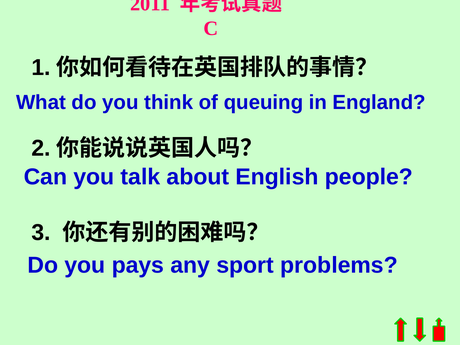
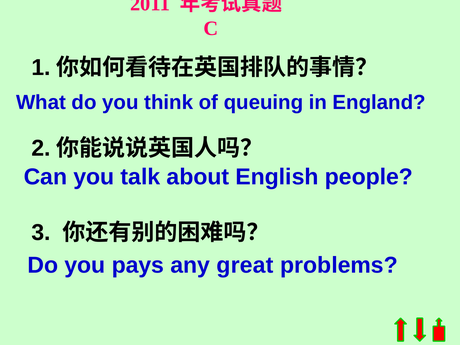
sport: sport -> great (245, 265)
